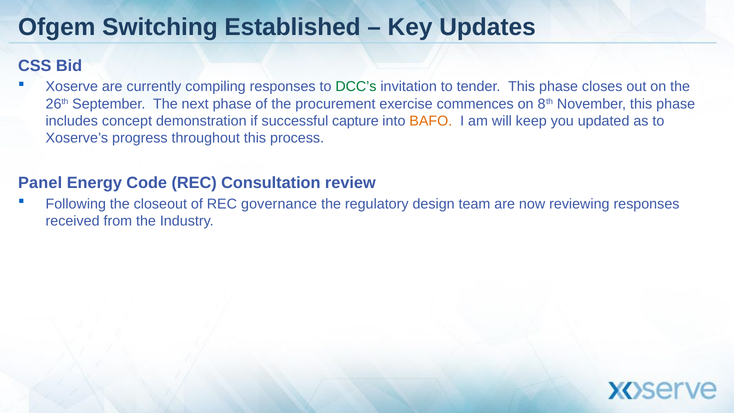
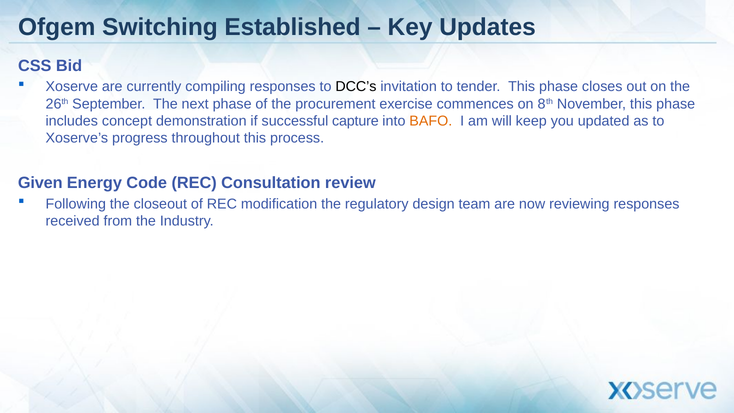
DCC’s colour: green -> black (356, 87)
Panel: Panel -> Given (40, 183)
governance: governance -> modification (279, 204)
